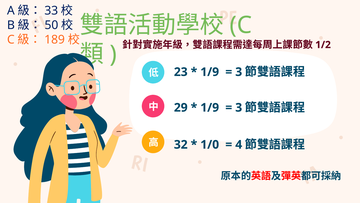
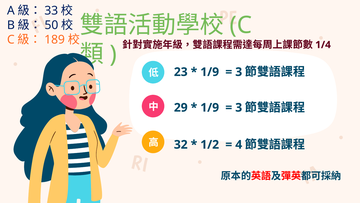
1/2: 1/2 -> 1/4 (323, 45)
1/0: 1/0 -> 1/2 (210, 144)
